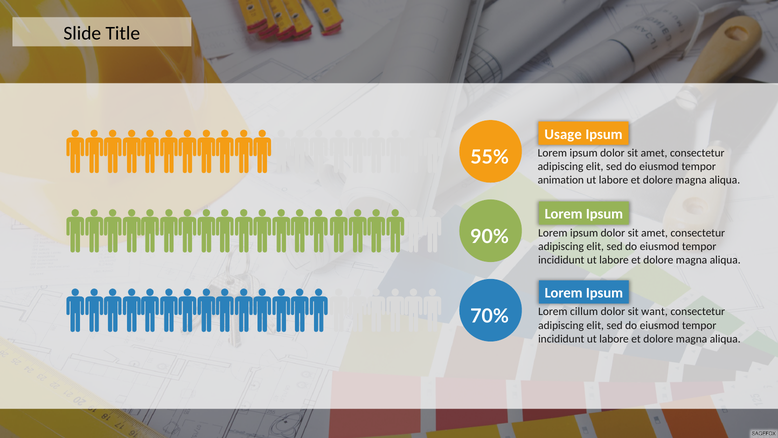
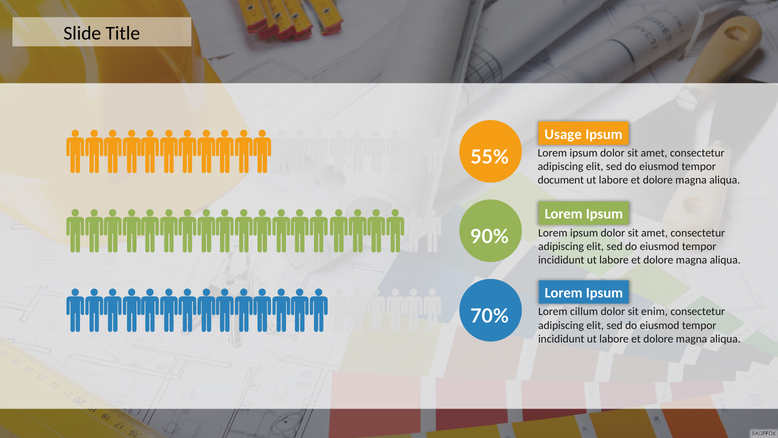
animation: animation -> document (561, 180)
want: want -> enim (654, 311)
